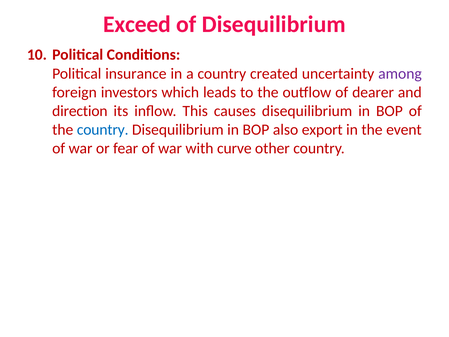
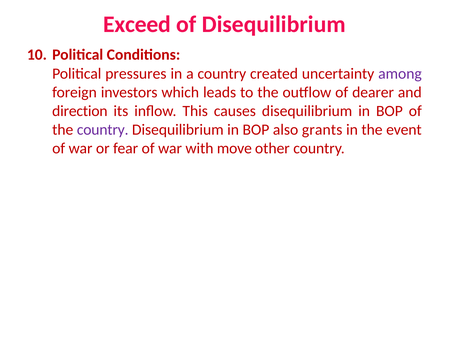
insurance: insurance -> pressures (136, 73)
country colour: blue -> purple (103, 130)
export: export -> grants (322, 130)
curve: curve -> move (234, 148)
